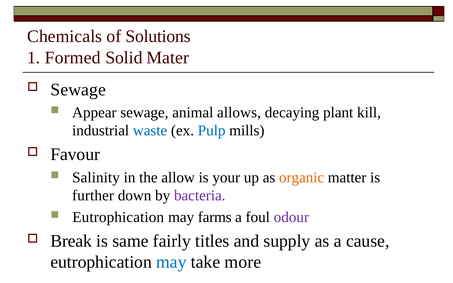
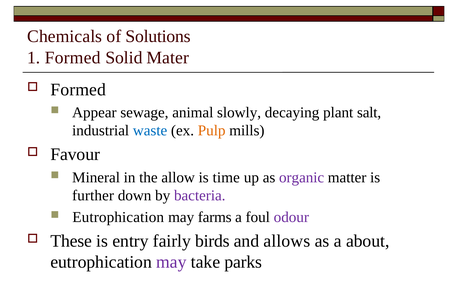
Sewage: Sewage -> Formed (78, 90)
allows: allows -> slowly (239, 113)
kill: kill -> salt (369, 113)
Pulp colour: blue -> orange (212, 131)
Salinity: Salinity -> Mineral (96, 178)
your: your -> time (226, 178)
organic colour: orange -> purple (302, 178)
Break: Break -> These (71, 241)
same: same -> entry (130, 241)
titles: titles -> birds (212, 241)
supply: supply -> allows (287, 241)
cause: cause -> about (368, 241)
may colour: blue -> purple (171, 262)
more: more -> parks (243, 262)
